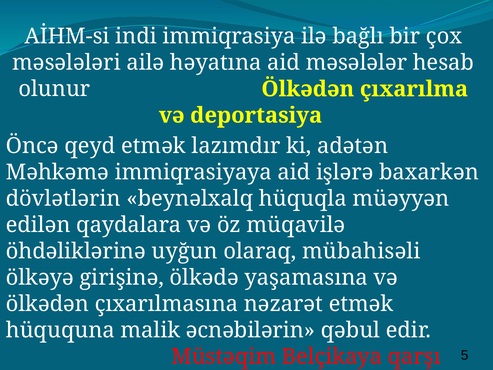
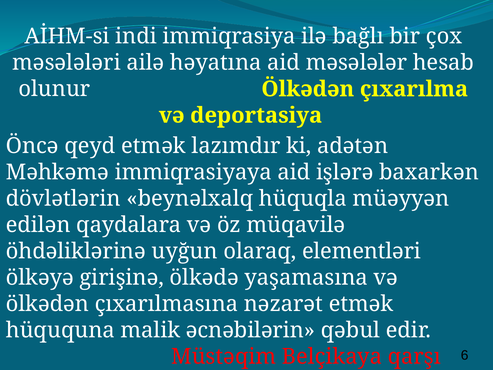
mübahisəli: mübahisəli -> elementləri (361, 251)
5: 5 -> 6 (465, 355)
